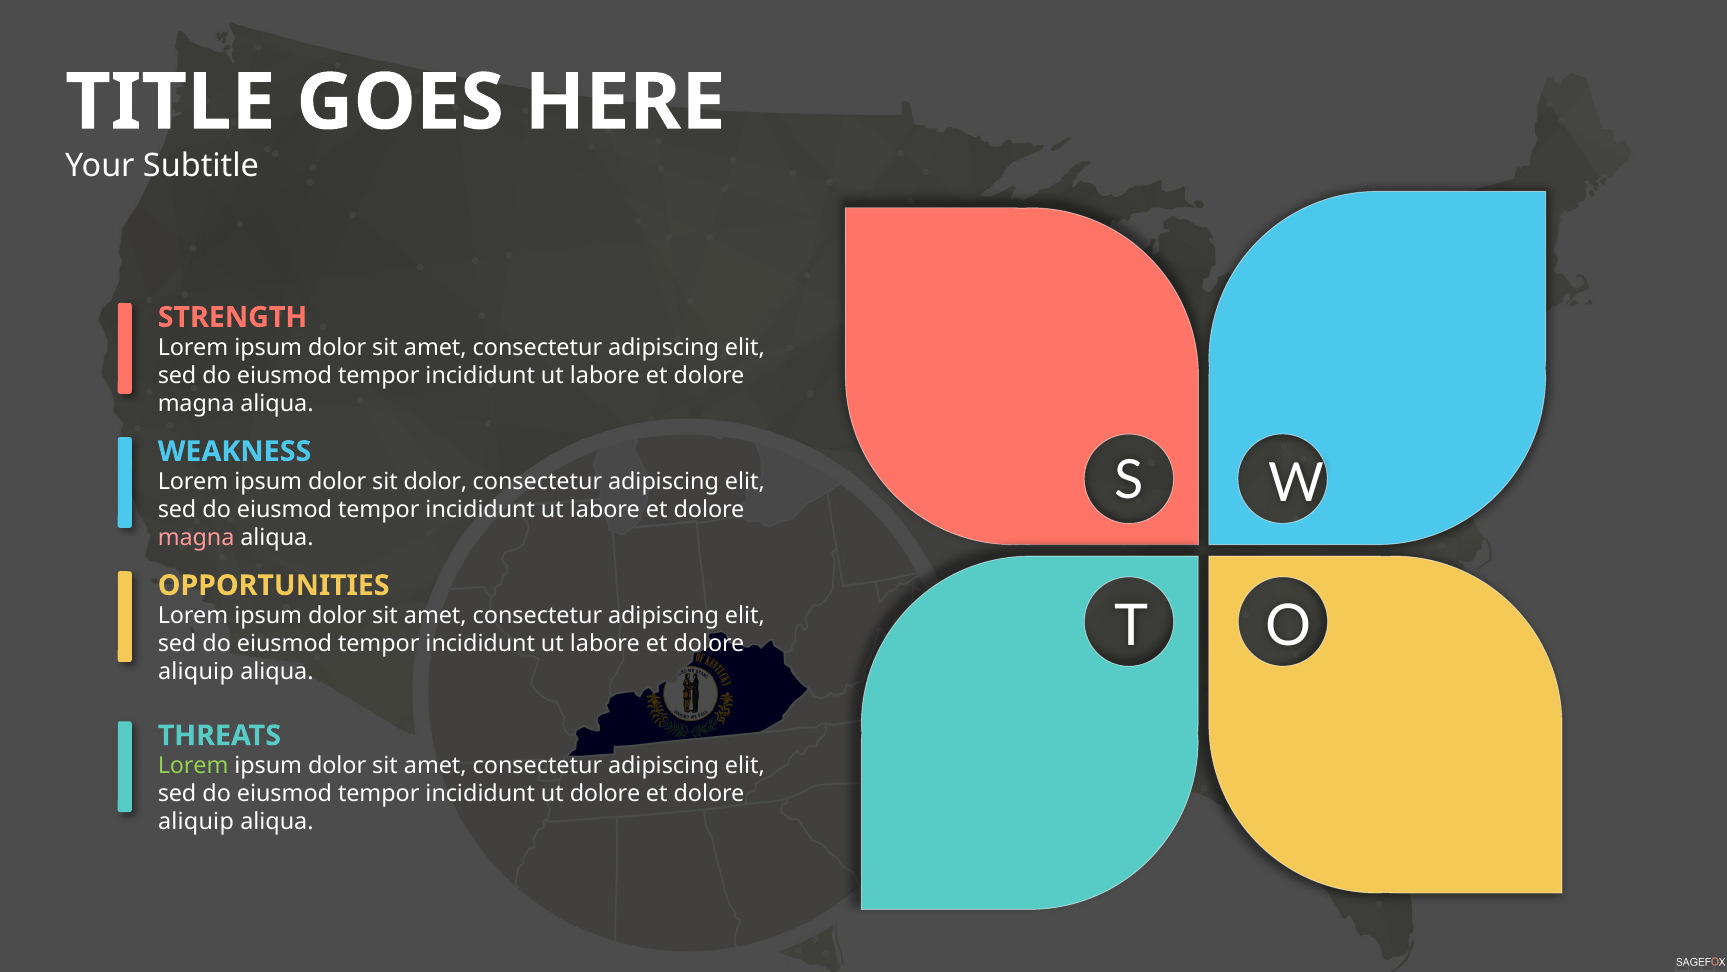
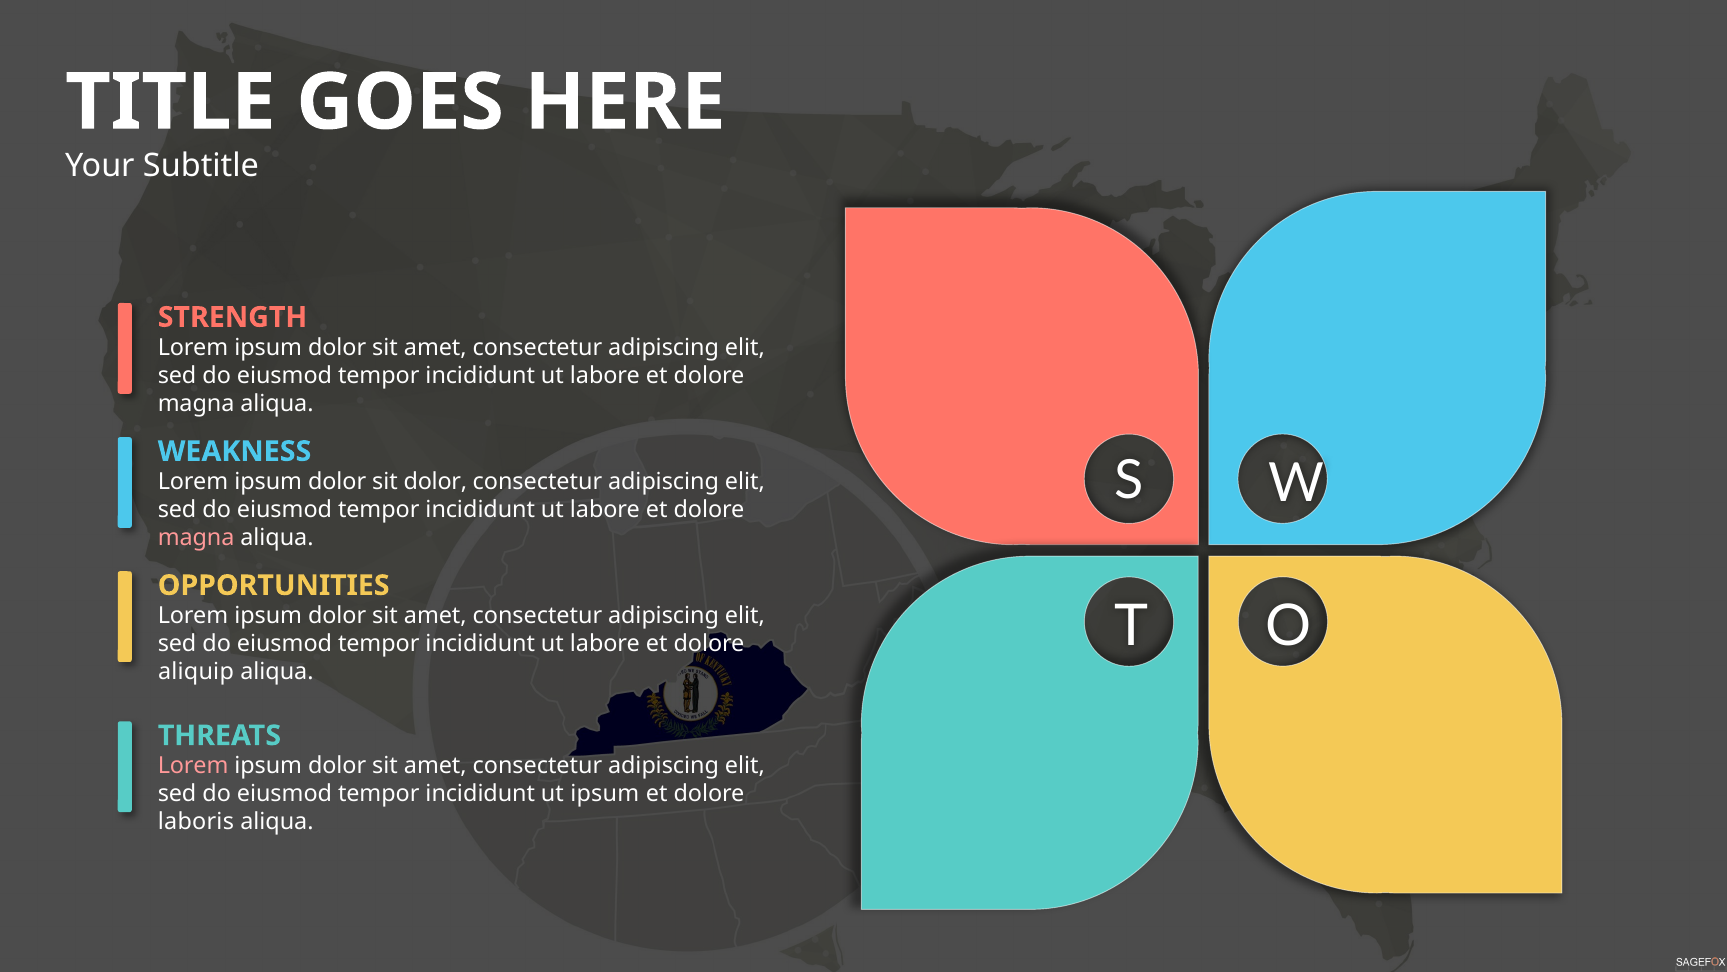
Lorem colour: light green -> pink (193, 765)
ut dolore: dolore -> ipsum (605, 793)
aliquip: aliquip -> laboris (196, 821)
